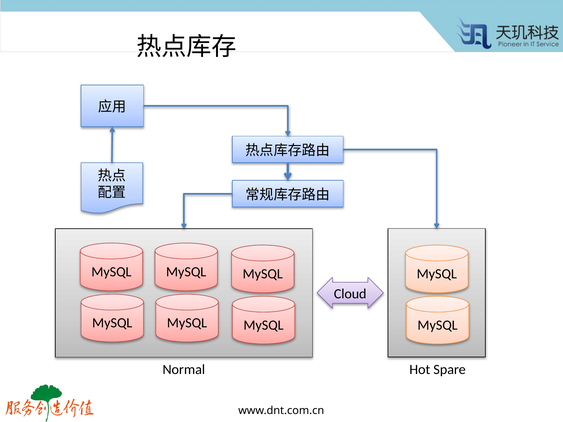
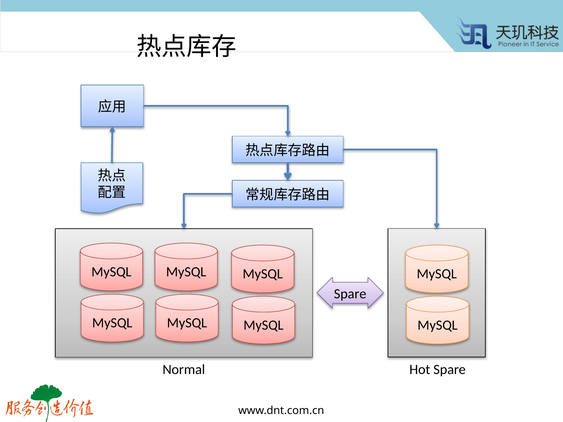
Cloud: Cloud -> Spare (350, 294)
